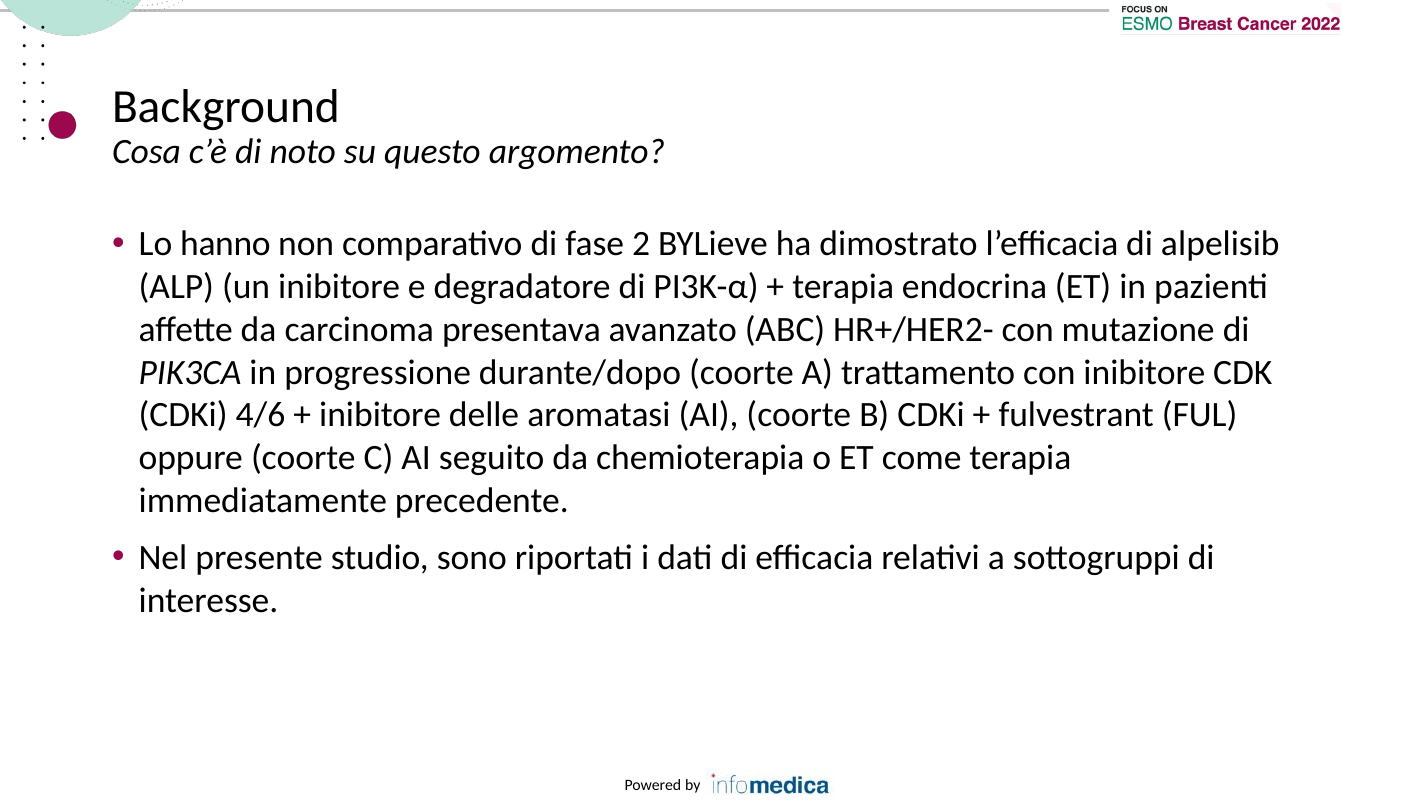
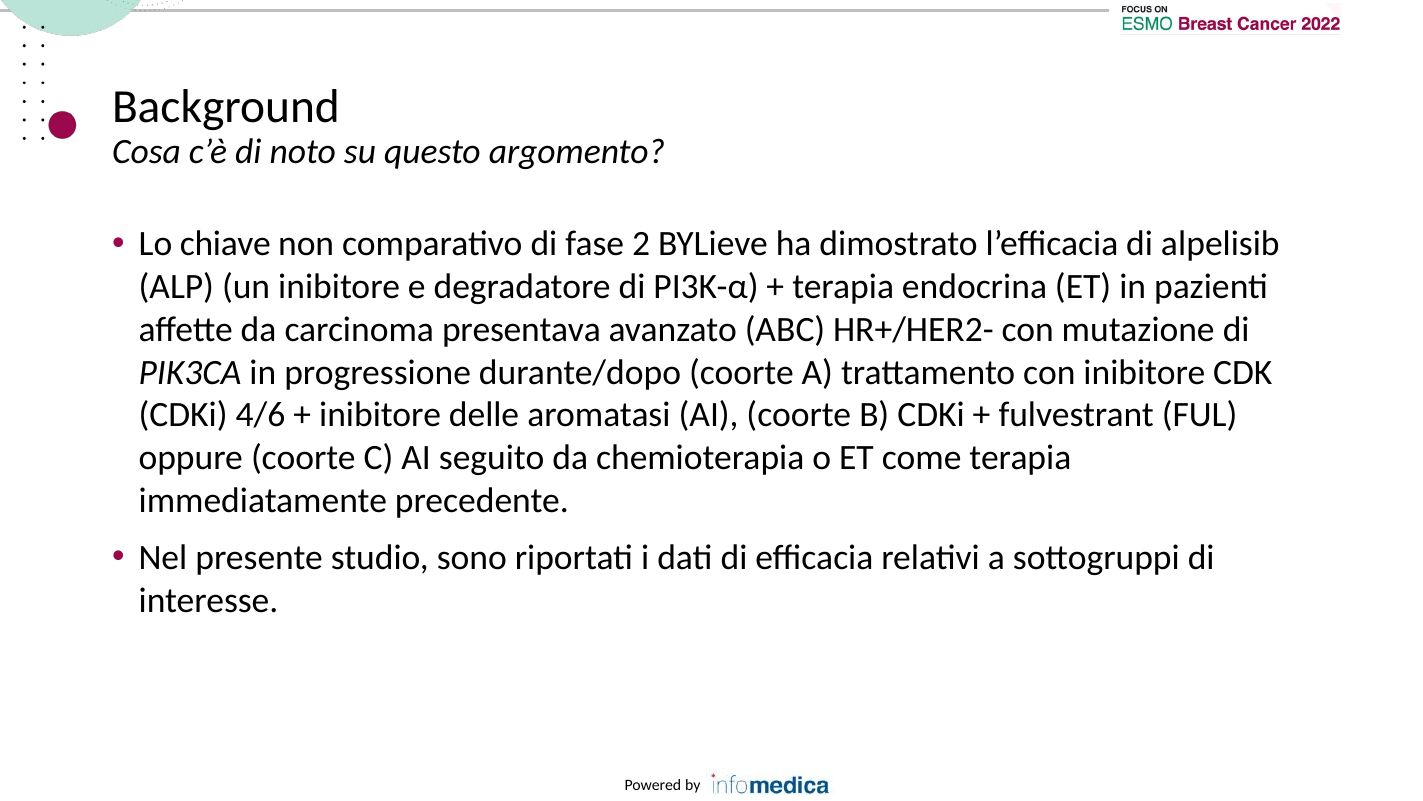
hanno: hanno -> chiave (225, 244)
